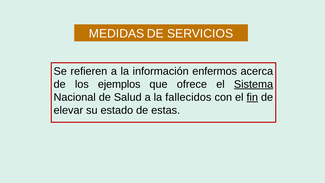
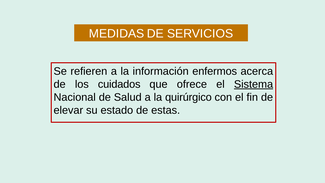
ejemplos: ejemplos -> cuidados (119, 84)
fallecidos: fallecidos -> quirúrgico (188, 97)
fin underline: present -> none (252, 97)
